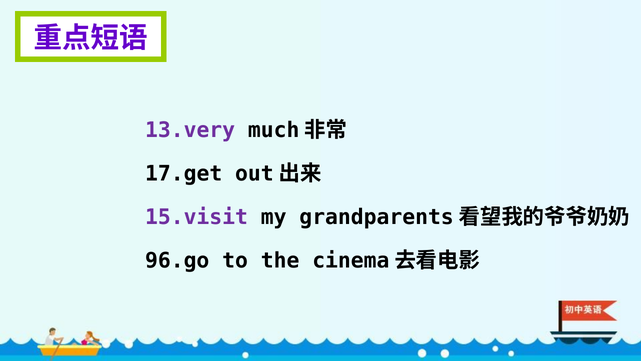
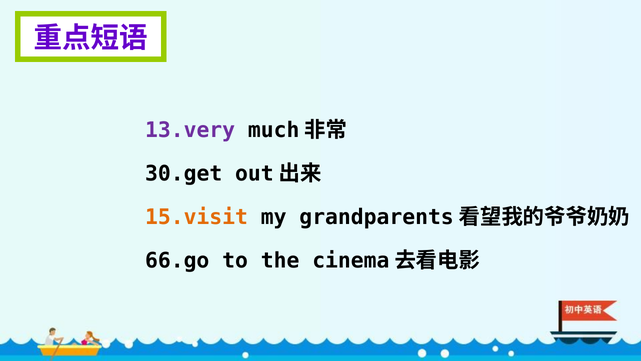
17.get: 17.get -> 30.get (184, 173)
15.visit colour: purple -> orange (196, 217)
96.go: 96.go -> 66.go (177, 261)
